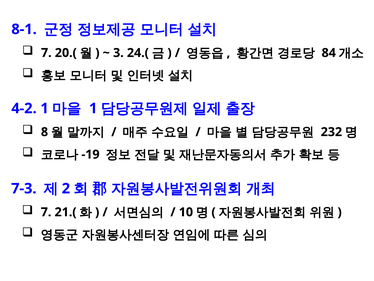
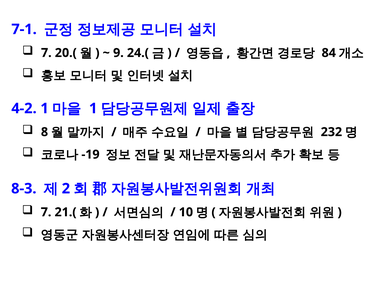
8-1: 8-1 -> 7-1 (24, 29)
3: 3 -> 9 (118, 53)
7-3: 7-3 -> 8-3 (24, 188)
